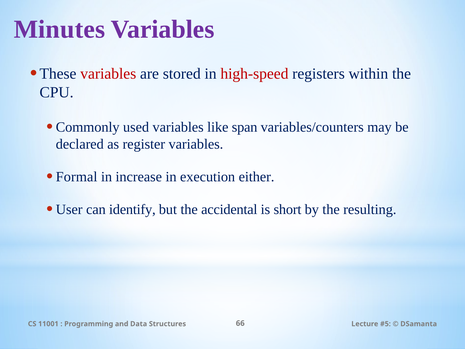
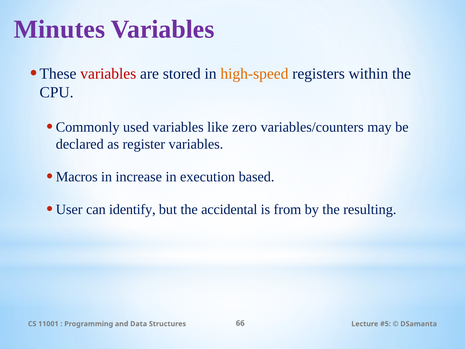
high-speed colour: red -> orange (254, 74)
span: span -> zero (244, 127)
Formal: Formal -> Macros (77, 177)
either: either -> based (257, 177)
short: short -> from (287, 209)
